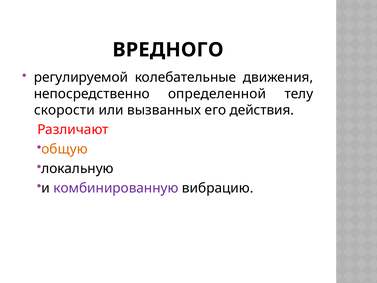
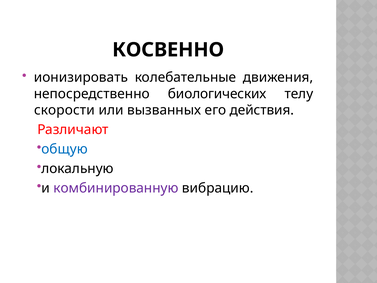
ВРЕДНОГО: ВРЕДНОГО -> КОСВЕННО (168, 50)
регулируемой: регулируемой -> ионизировать (81, 77)
определенной: определенной -> биологических (217, 94)
общую colour: orange -> blue (65, 149)
